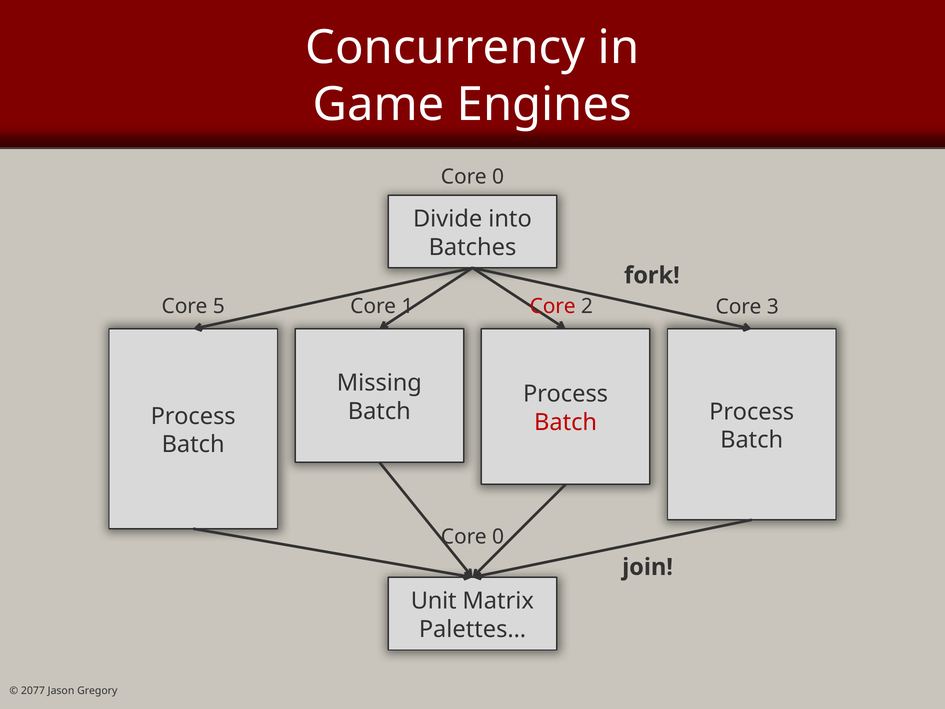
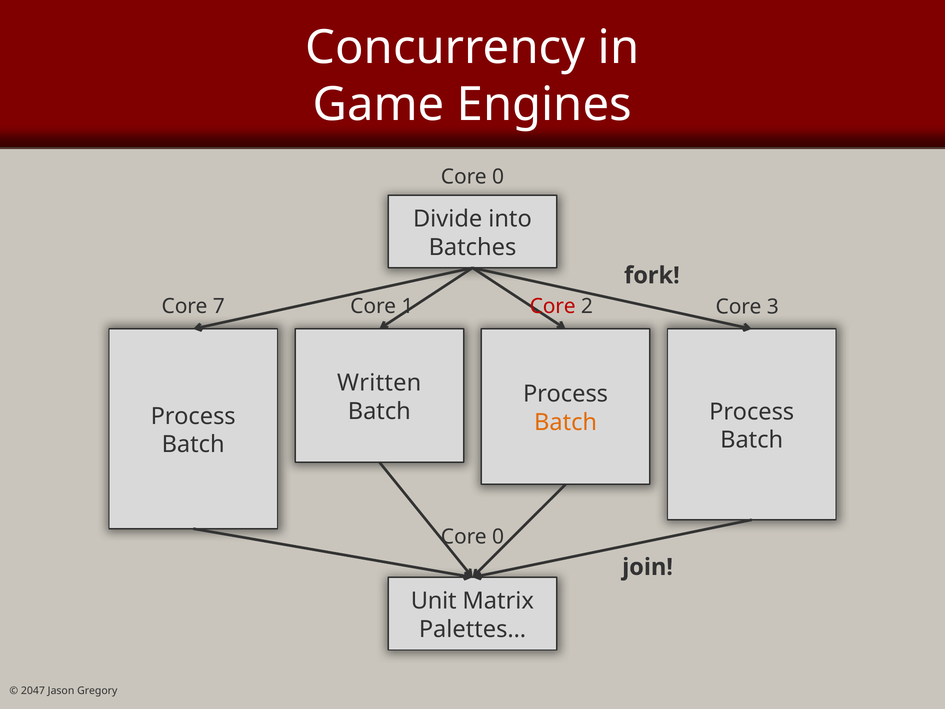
5: 5 -> 7 (219, 306)
Missing: Missing -> Written (379, 383)
Batch colour: red -> orange (566, 422)
2077: 2077 -> 2047 (33, 690)
